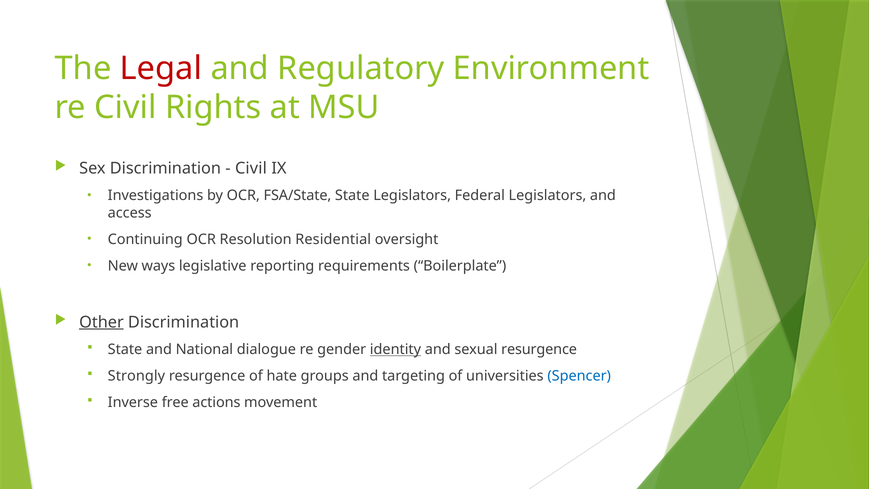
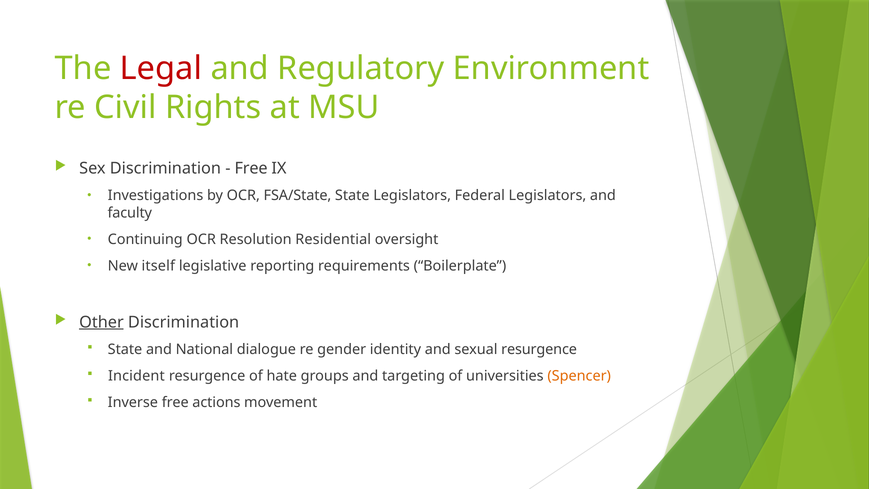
Civil: Civil -> Free (251, 168)
access: access -> faculty (130, 213)
ways: ways -> itself (158, 266)
identity underline: present -> none (395, 349)
Strongly: Strongly -> Incident (136, 376)
Spencer colour: blue -> orange (579, 376)
